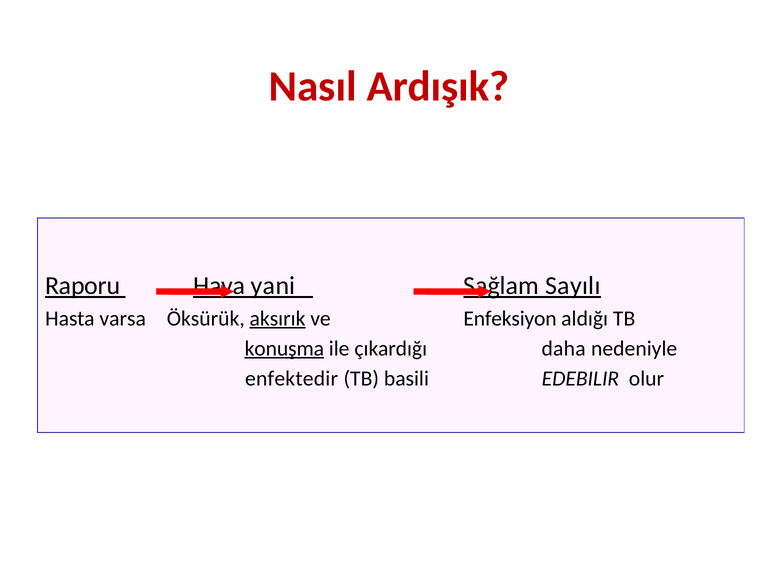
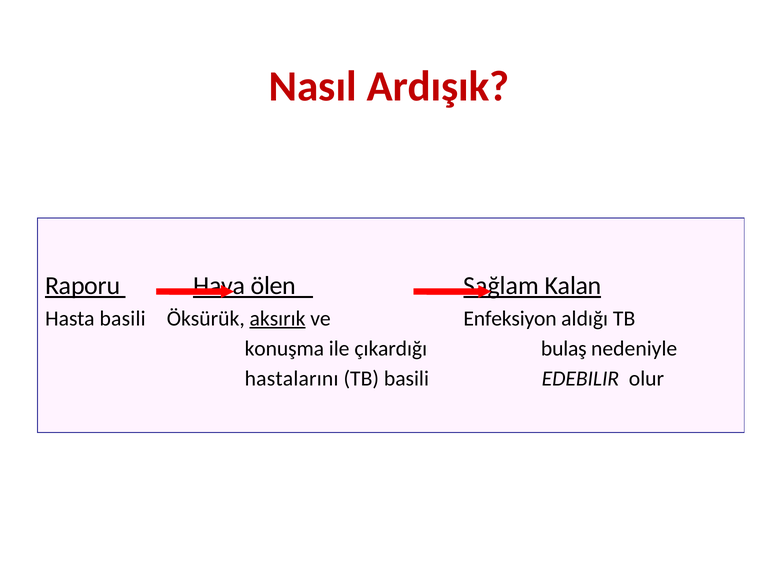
yani: yani -> ölen (273, 286)
Sayılı: Sayılı -> Kalan (573, 286)
Hasta varsa: varsa -> basili (123, 319)
konuşma underline: present -> none (284, 349)
daha: daha -> bulaş (564, 349)
enfektedir: enfektedir -> hastalarını (292, 379)
